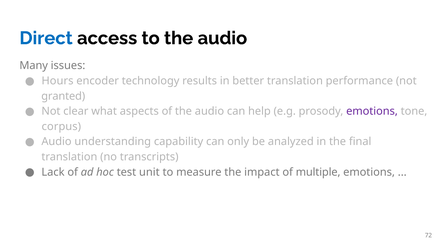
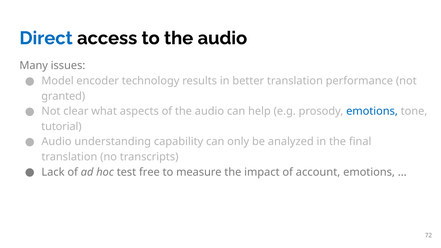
Hours: Hours -> Model (58, 81)
emotions colour: purple -> blue (372, 111)
corpus: corpus -> tutorial (61, 127)
unit: unit -> free (149, 172)
multiple: multiple -> account (318, 172)
